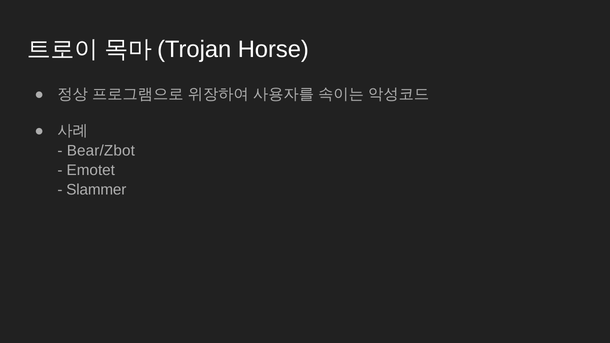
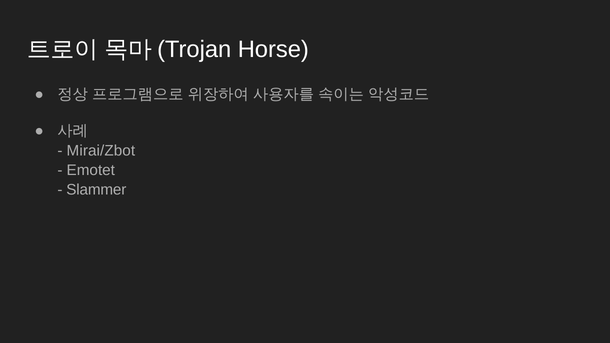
Bear/Zbot: Bear/Zbot -> Mirai/Zbot (101, 151)
